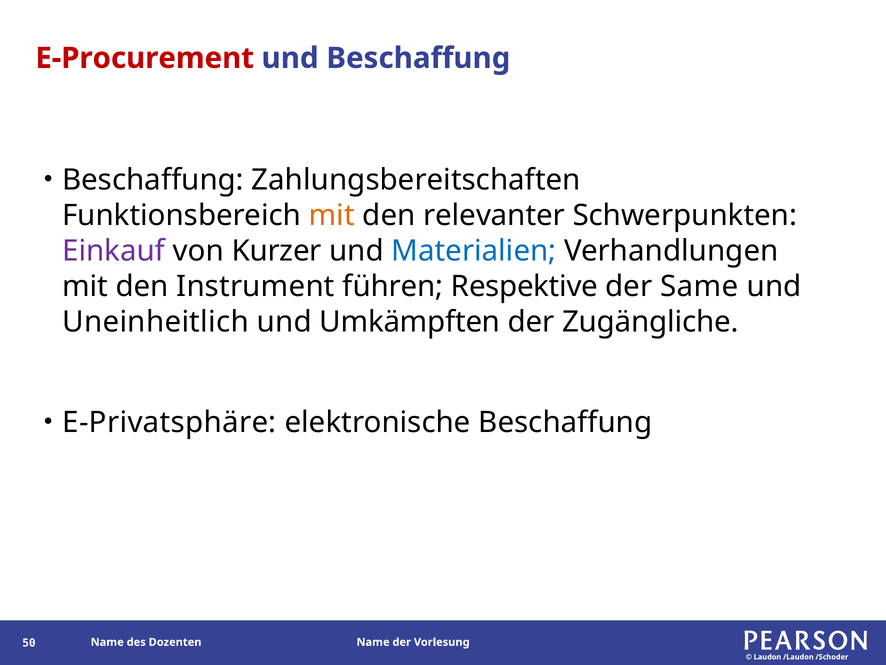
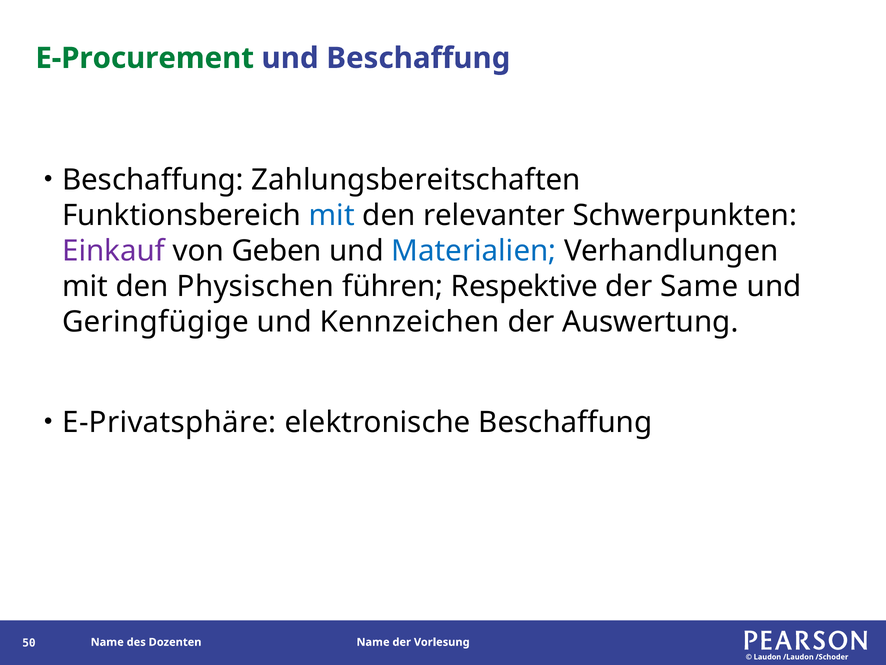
E-Procurement colour: red -> green (145, 58)
mit colour: orange -> blue (332, 215)
Kurzer: Kurzer -> Geben (277, 251)
Instrument: Instrument -> Physischen (255, 286)
Uneinheitlich: Uneinheitlich -> Geringfügige (156, 322)
Umkämpften: Umkämpften -> Kennzeichen (410, 322)
Zugängliche: Zugängliche -> Auswertung (650, 322)
